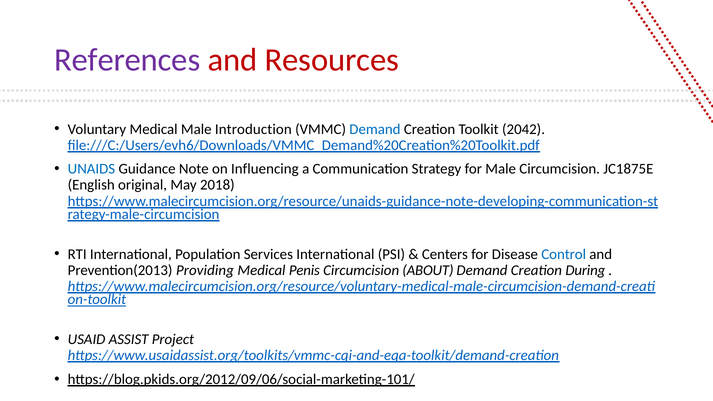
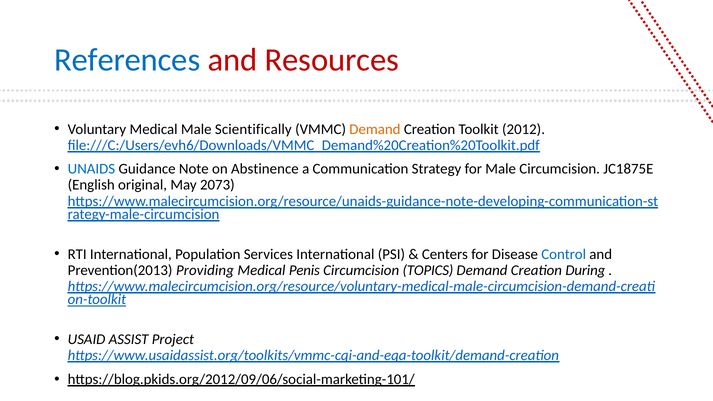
References colour: purple -> blue (127, 60)
Introduction: Introduction -> Scientifically (253, 129)
Demand colour: blue -> orange (375, 129)
2042: 2042 -> 2012 (524, 129)
Influencing: Influencing -> Abstinence (265, 169)
2018: 2018 -> 2073 (217, 185)
ABOUT: ABOUT -> TOPICS (428, 270)
